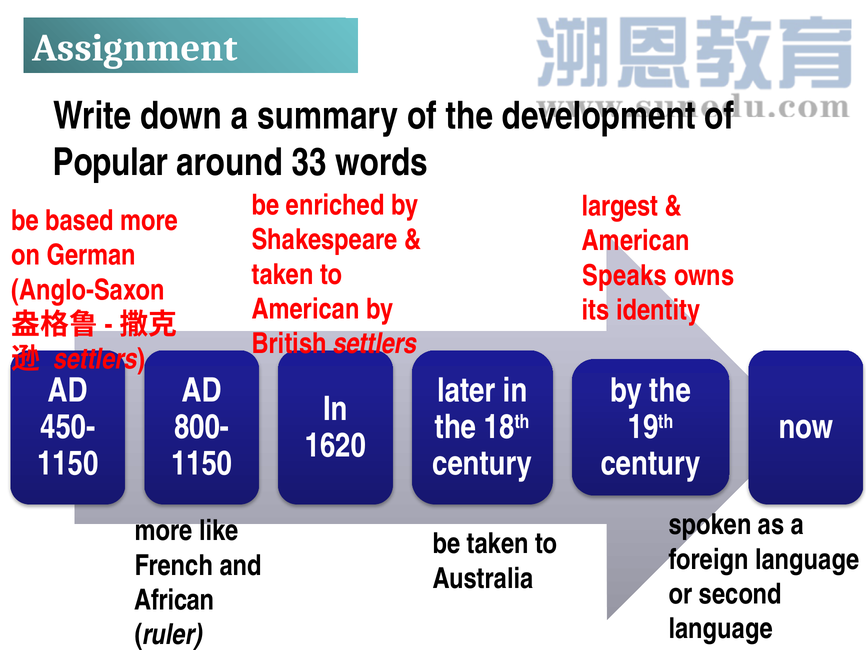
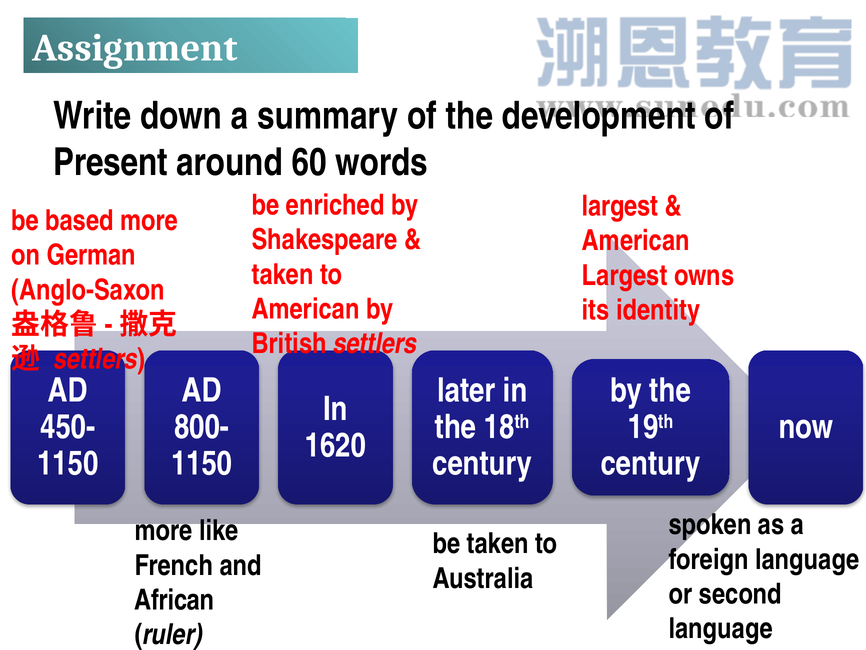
Popular: Popular -> Present (110, 162)
33: 33 -> 60 (309, 162)
Speaks: Speaks -> Largest (625, 275)
